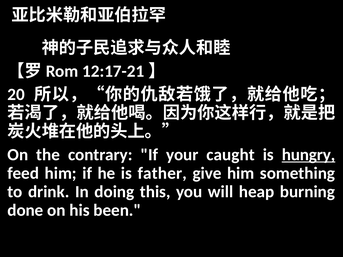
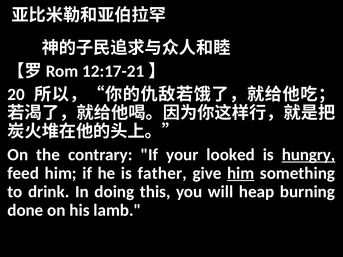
caught: caught -> looked (231, 155)
him underline: none -> present (241, 173)
been: been -> lamb (117, 210)
